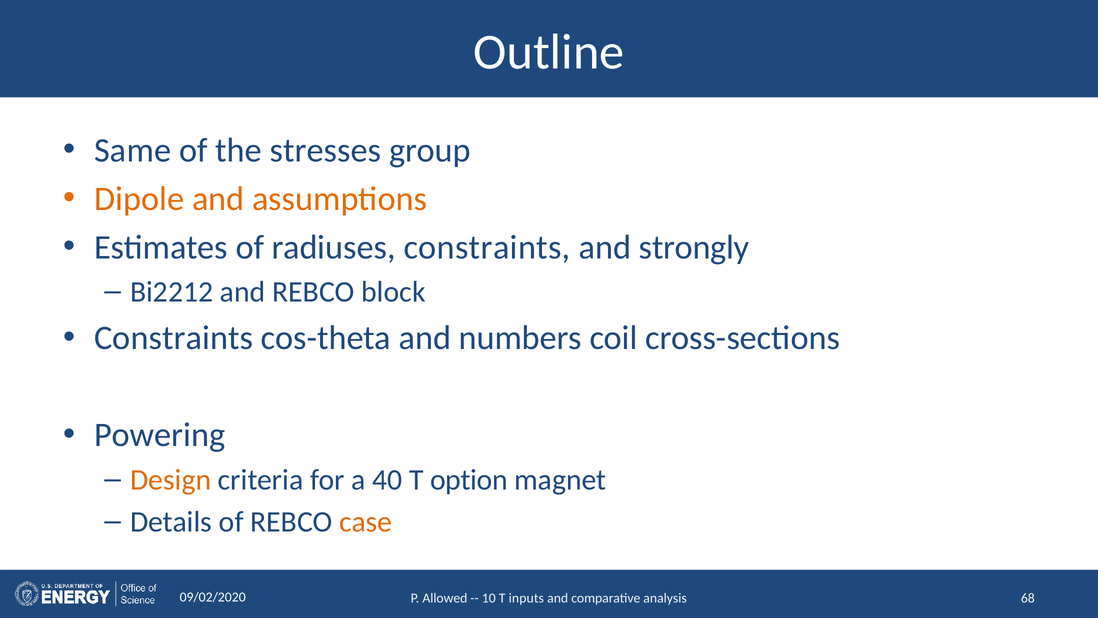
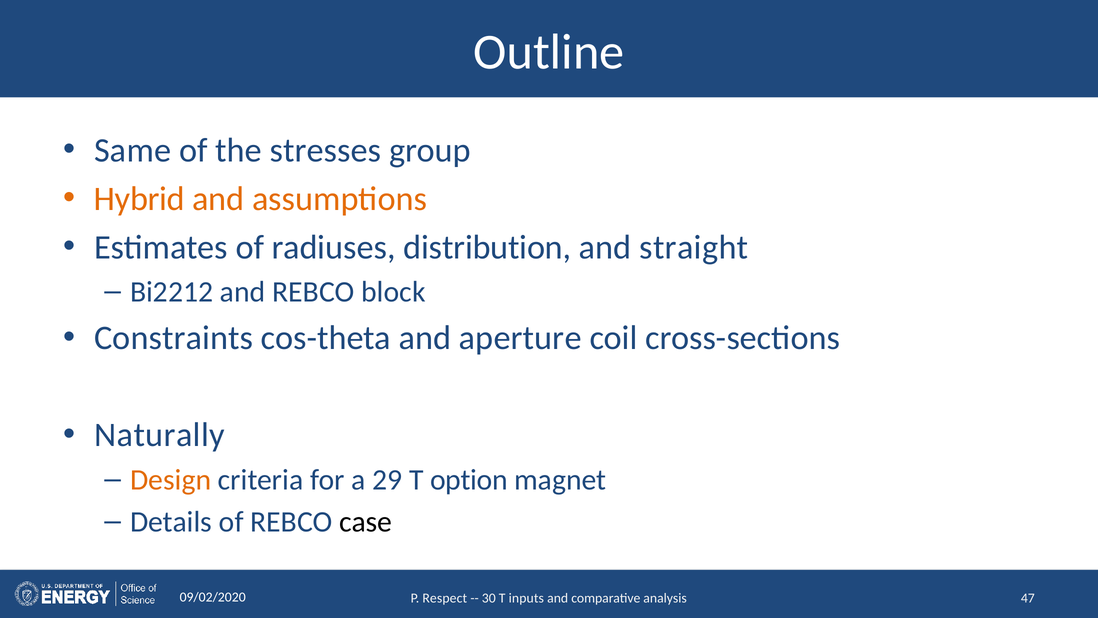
Dipole: Dipole -> Hybrid (139, 199)
radiuses constraints: constraints -> distribution (487, 247)
strongly: strongly -> straight (694, 247)
numbers: numbers -> aperture (520, 338)
Powering: Powering -> Naturally (160, 435)
40: 40 -> 29 (387, 479)
case colour: orange -> black (366, 522)
Allowed: Allowed -> Respect (445, 598)
10: 10 -> 30 (489, 598)
68: 68 -> 47 (1028, 598)
